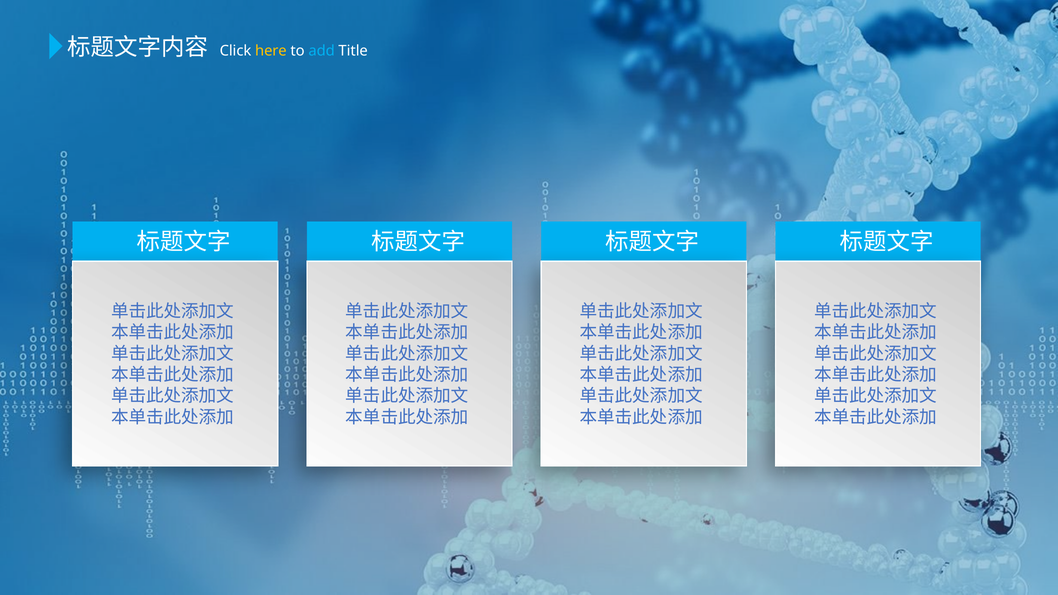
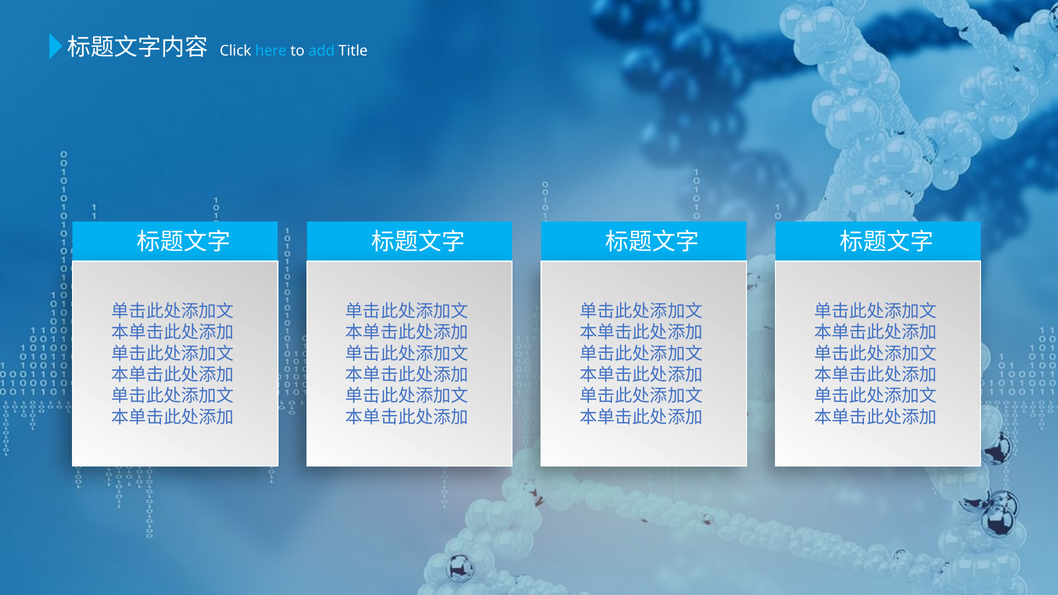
here colour: yellow -> light blue (271, 51)
